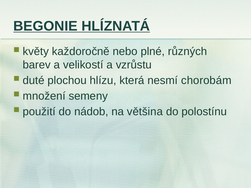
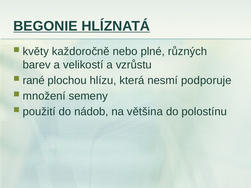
duté: duté -> rané (34, 80)
chorobám: chorobám -> podporuje (206, 80)
